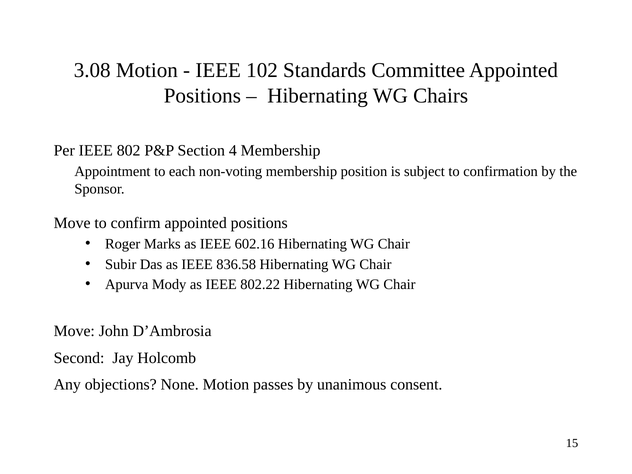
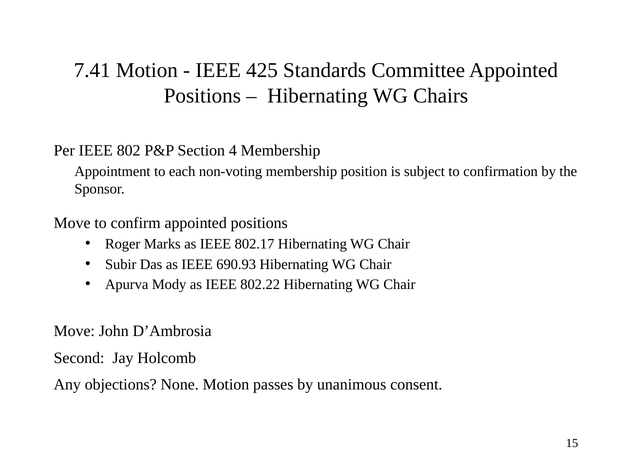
3.08: 3.08 -> 7.41 (92, 70)
102: 102 -> 425 (262, 70)
602.16: 602.16 -> 802.17 (255, 244)
836.58: 836.58 -> 690.93 (236, 264)
